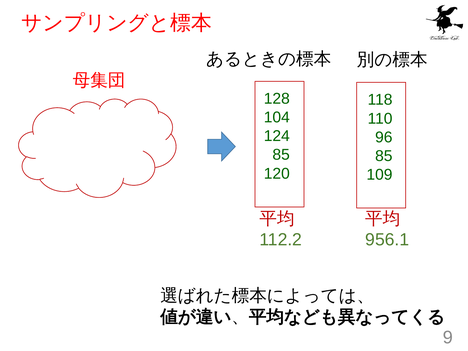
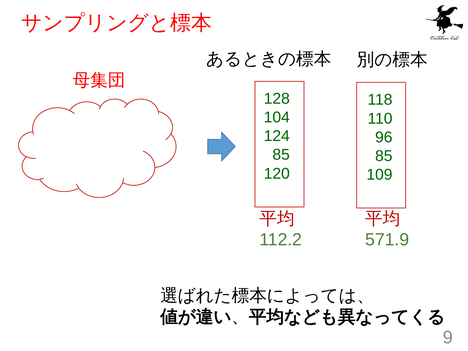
956.1: 956.1 -> 571.9 (387, 240)
